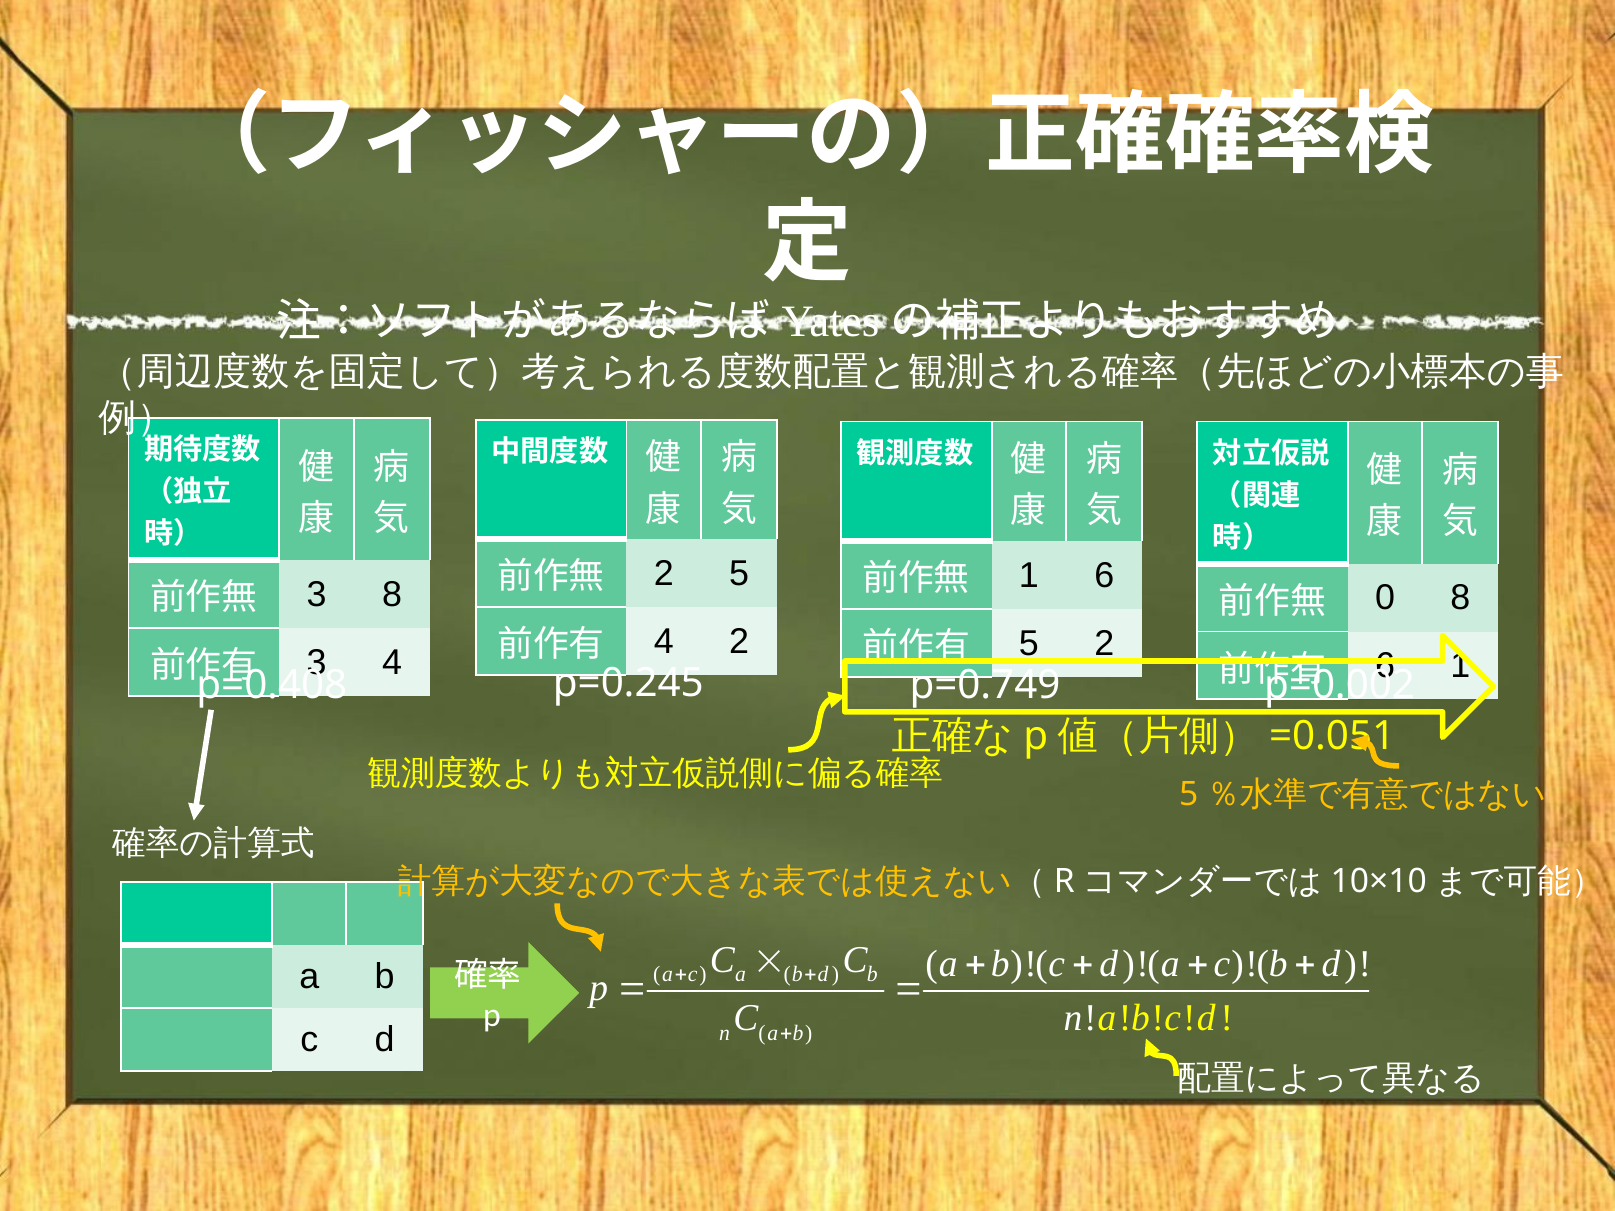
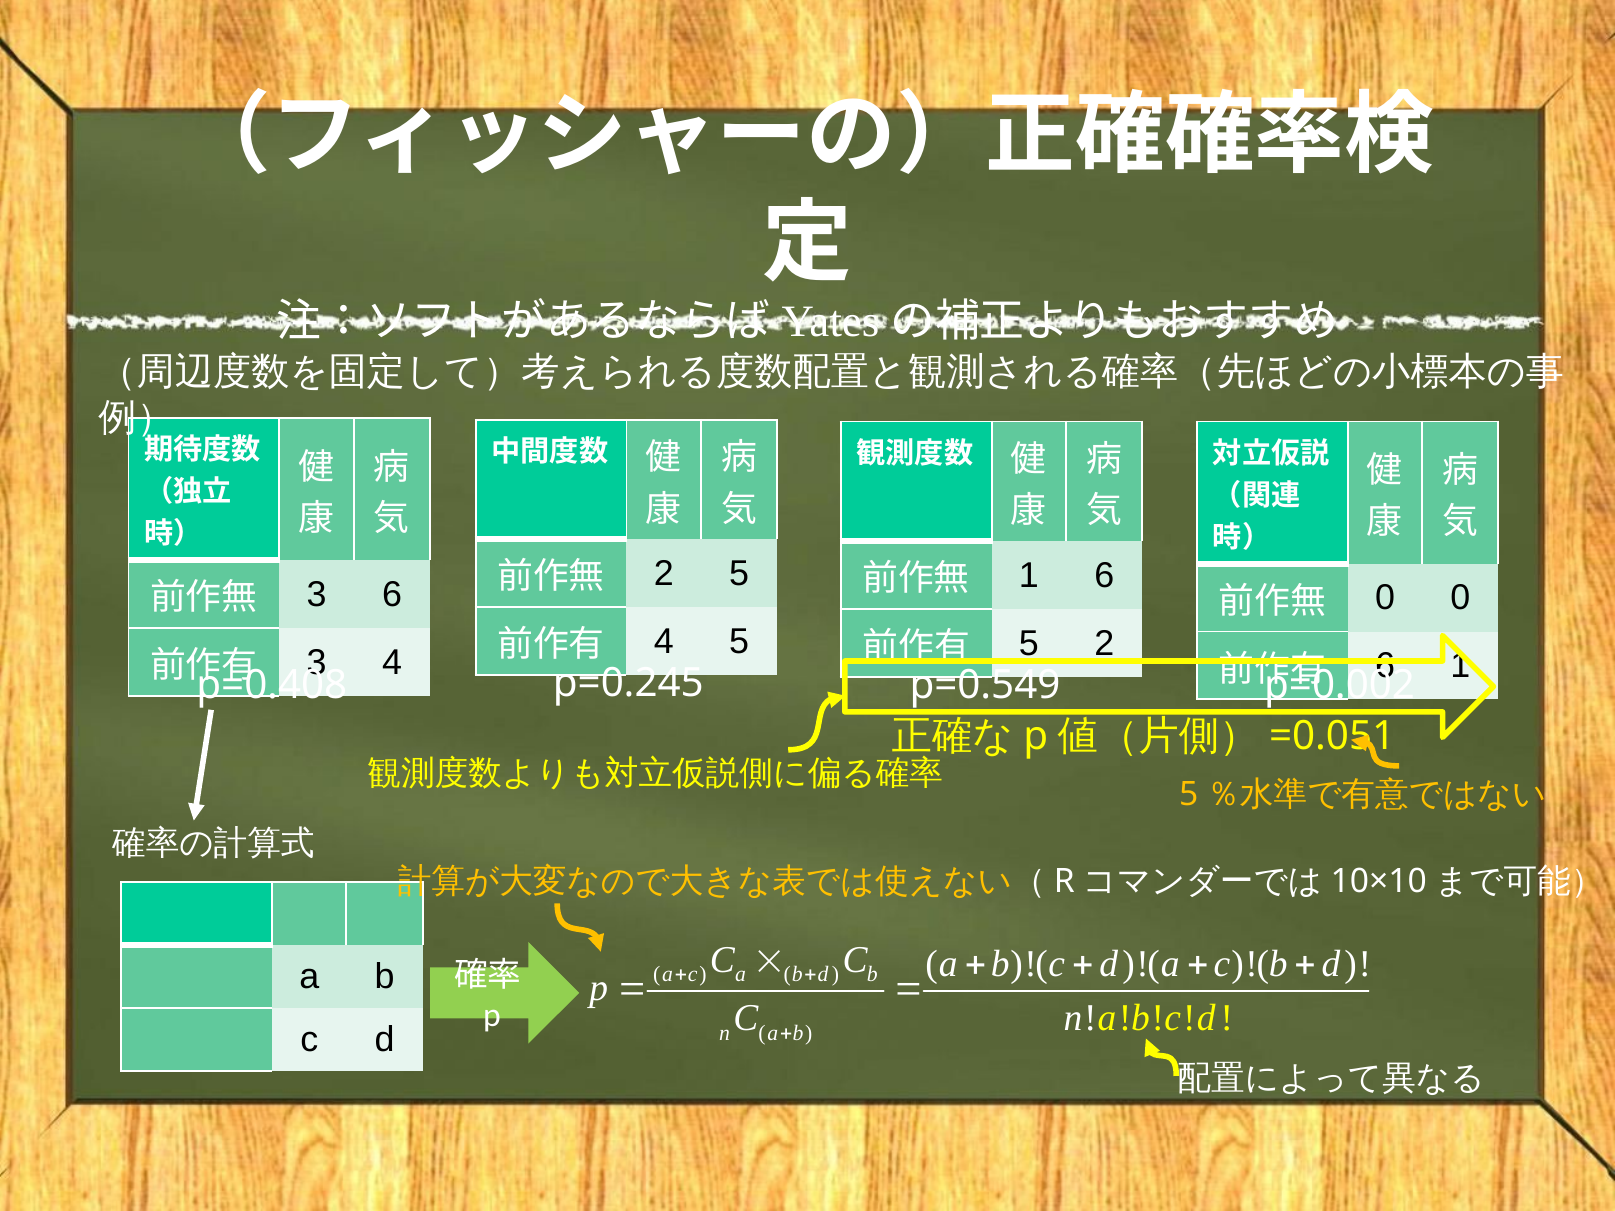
3 8: 8 -> 6 (392, 595)
0 8: 8 -> 0 (1460, 598)
4 2: 2 -> 5 (739, 642)
p=0.749: p=0.749 -> p=0.549 (985, 685)
